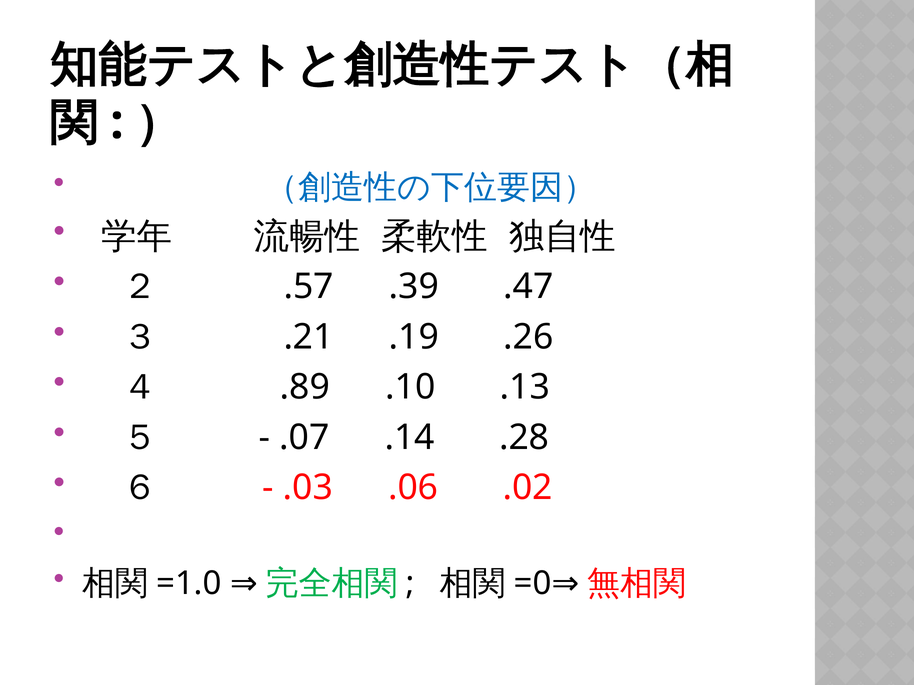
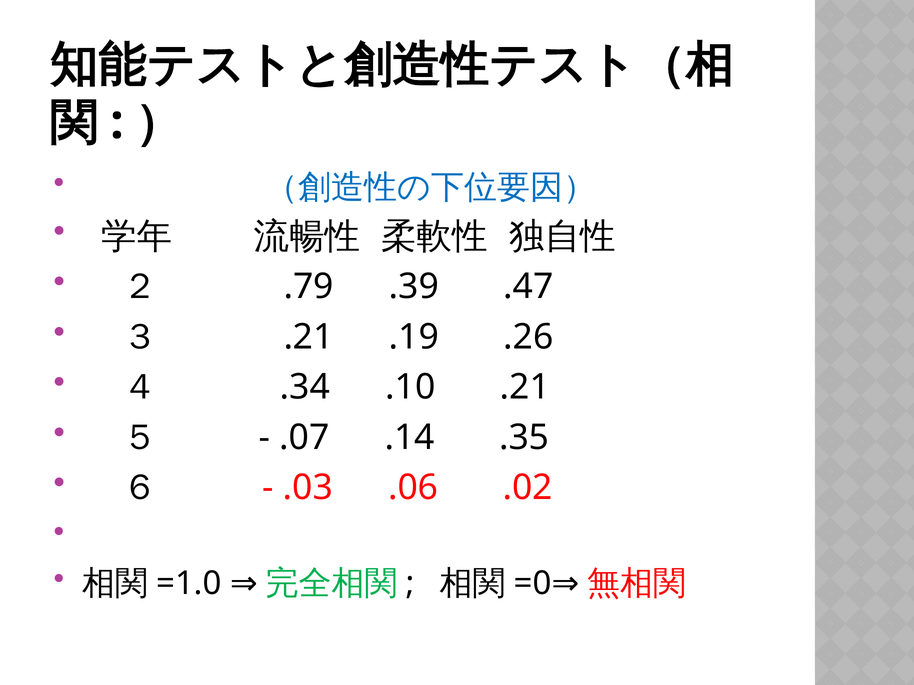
.57: .57 -> .79 (309, 287)
.89: .89 -> .34 (305, 387)
.10 .13: .13 -> .21 (525, 387)
.28: .28 -> .35 (524, 438)
